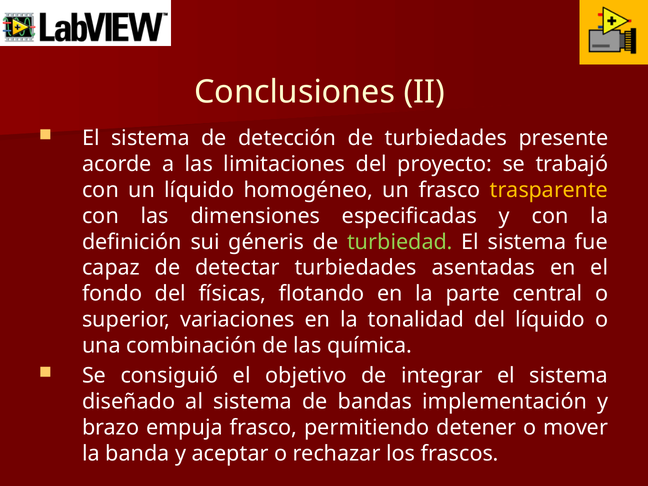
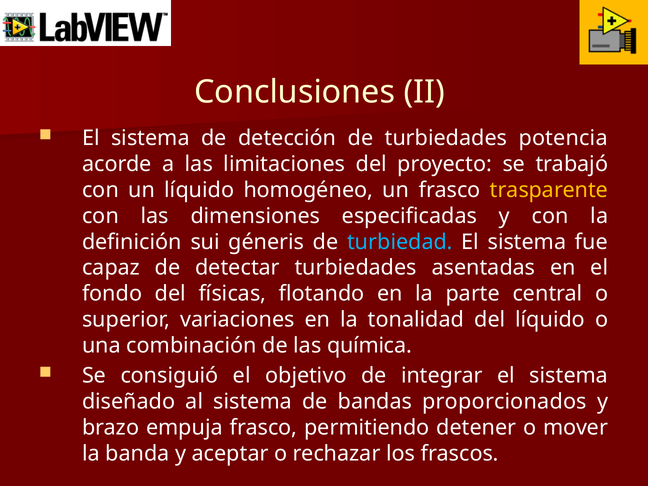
presente: presente -> potencia (563, 138)
turbiedad colour: light green -> light blue (400, 242)
implementación: implementación -> proporcionados (505, 402)
